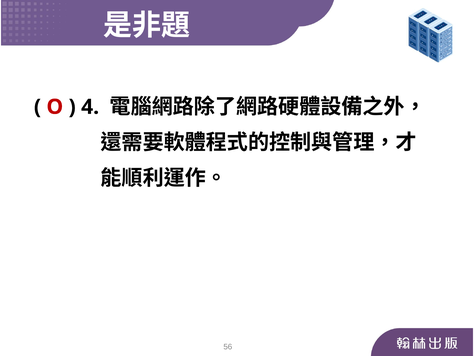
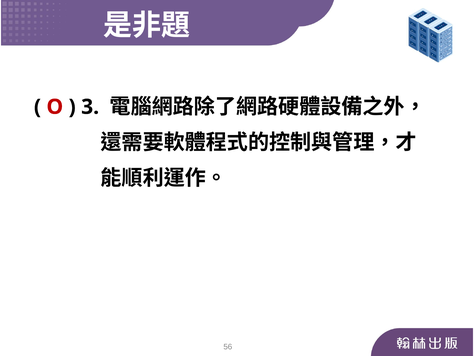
4: 4 -> 3 (90, 107)
